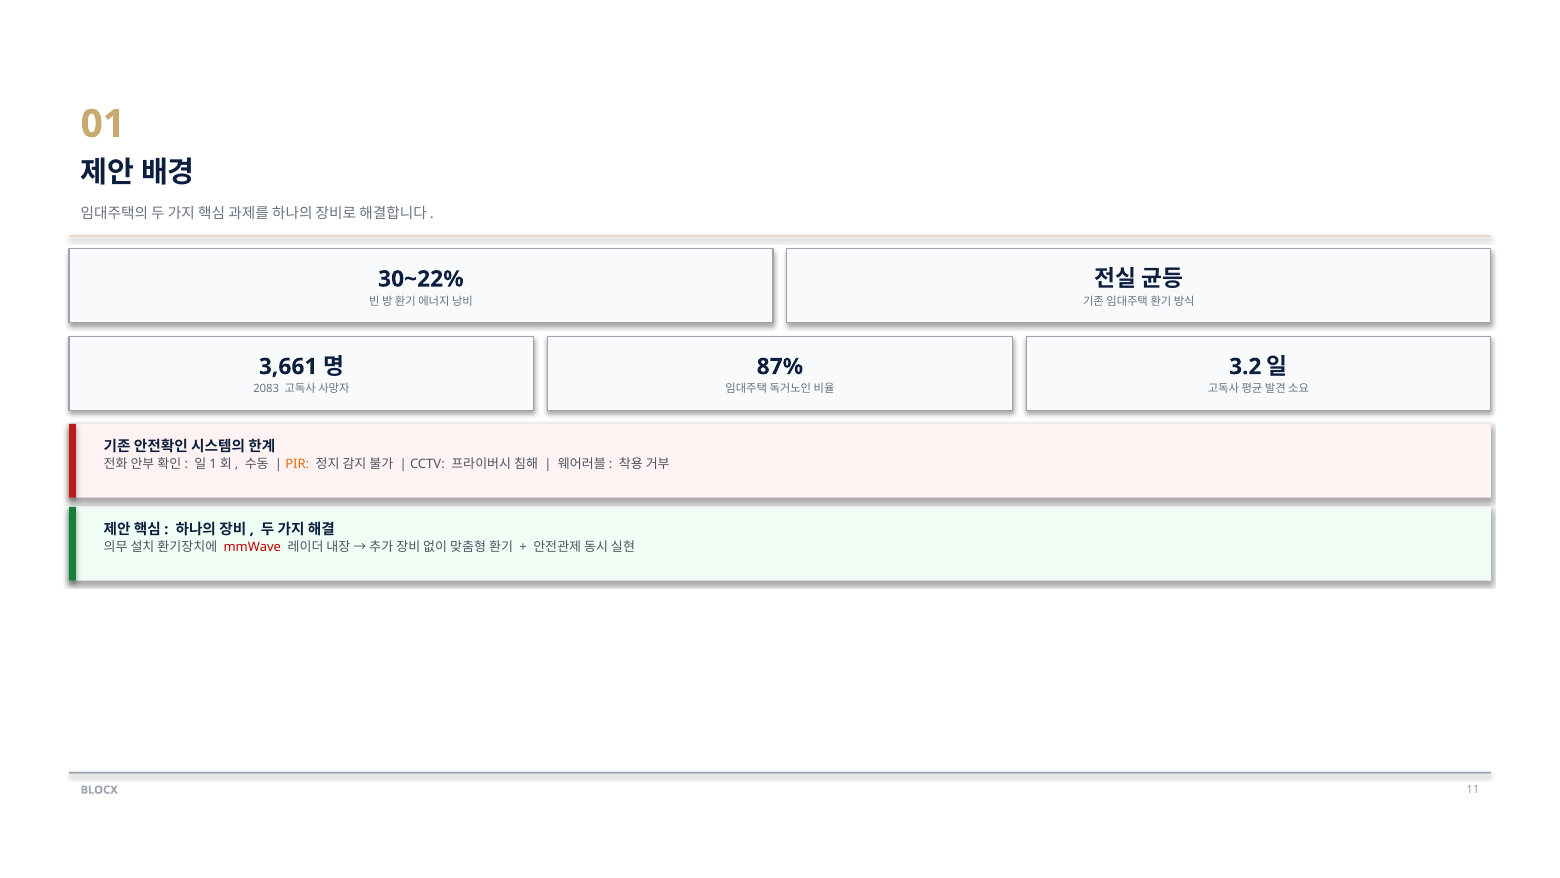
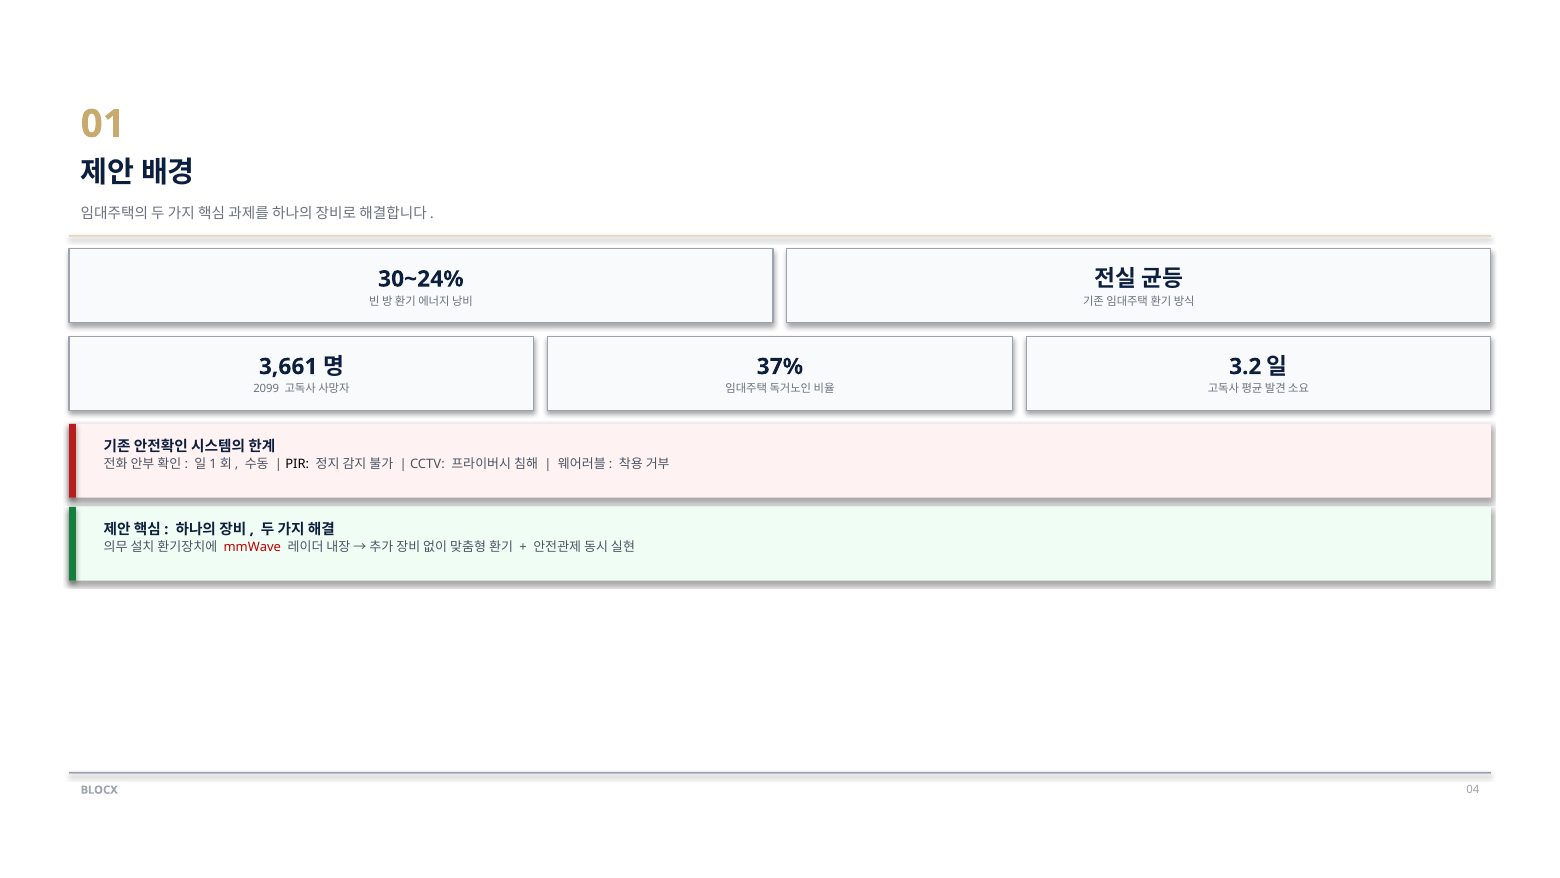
30~22%: 30~22% -> 30~24% (421, 279)
87%: 87% -> 37% (780, 366)
2083: 2083 -> 2099 (266, 389)
PIR colour: orange -> black (297, 464)
11: 11 -> 04 (1473, 789)
